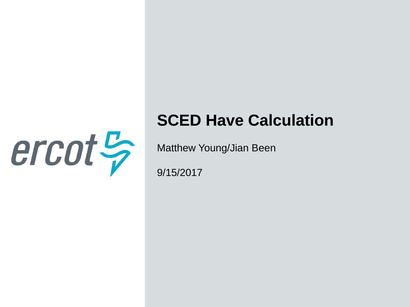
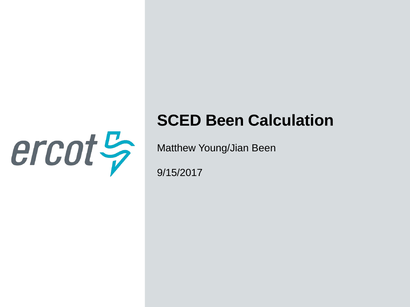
SCED Have: Have -> Been (225, 121)
